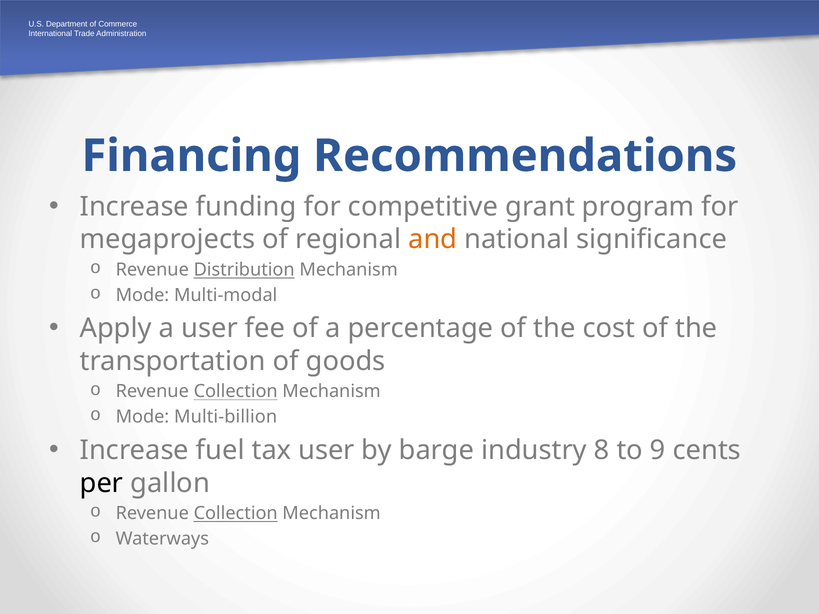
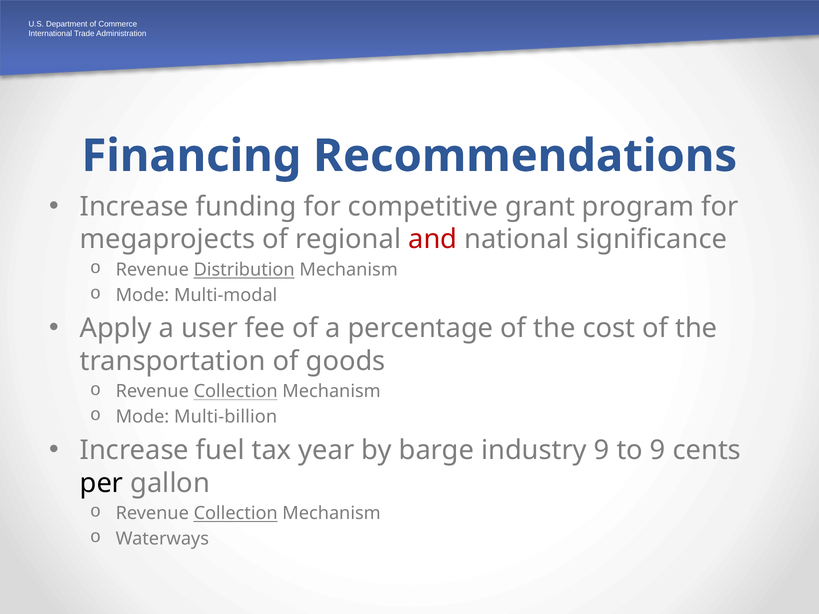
and colour: orange -> red (433, 239)
tax user: user -> year (326, 450)
industry 8: 8 -> 9 (602, 450)
